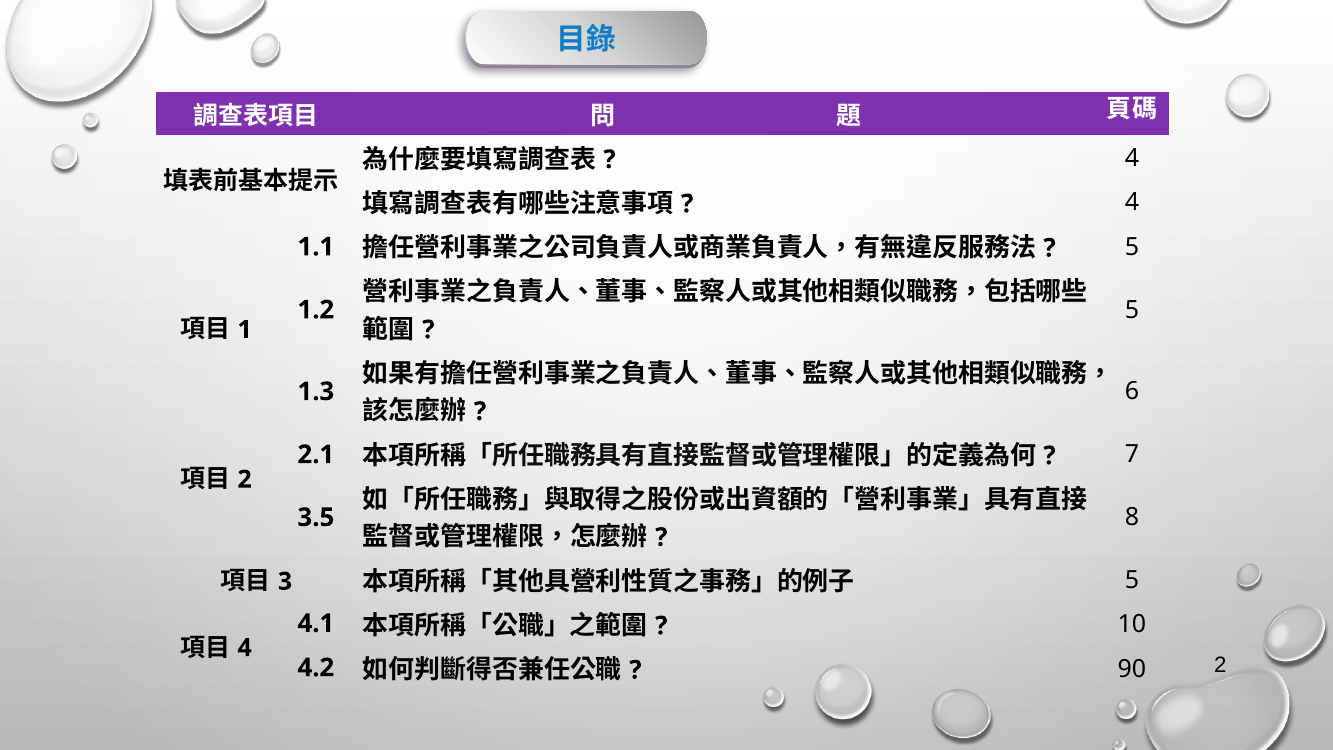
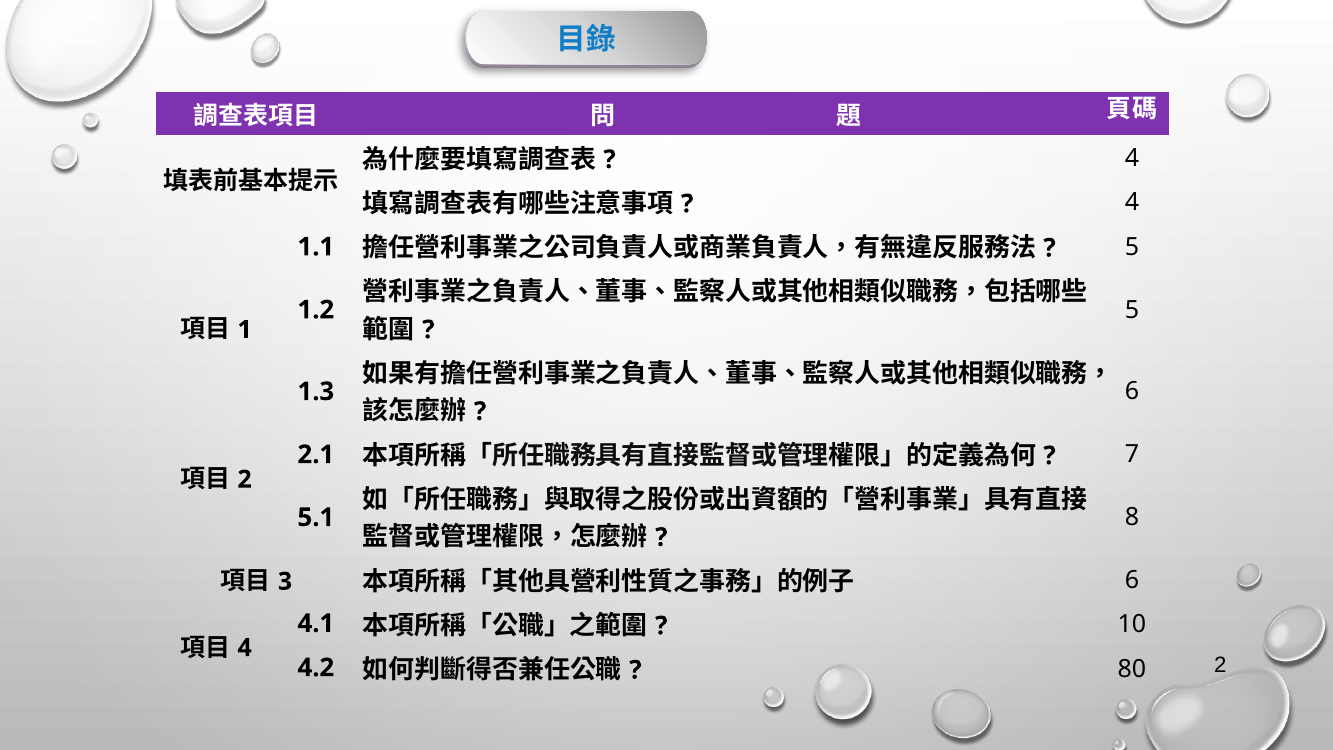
3.5: 3.5 -> 5.1 (316, 517)
5: 5 -> 6 (1132, 580)
90: 90 -> 80 (1132, 669)
